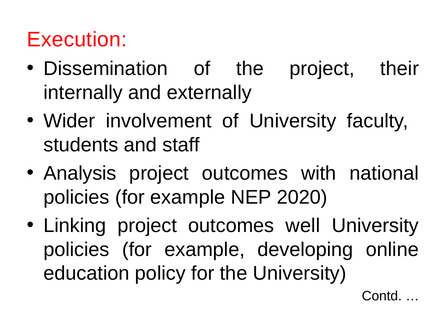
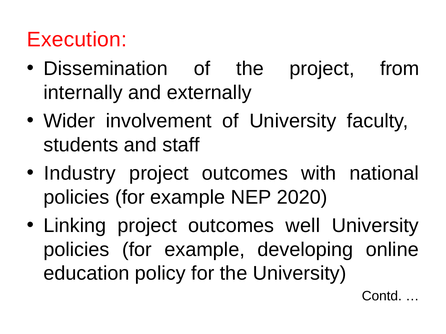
their: their -> from (400, 69)
Analysis: Analysis -> Industry (80, 174)
